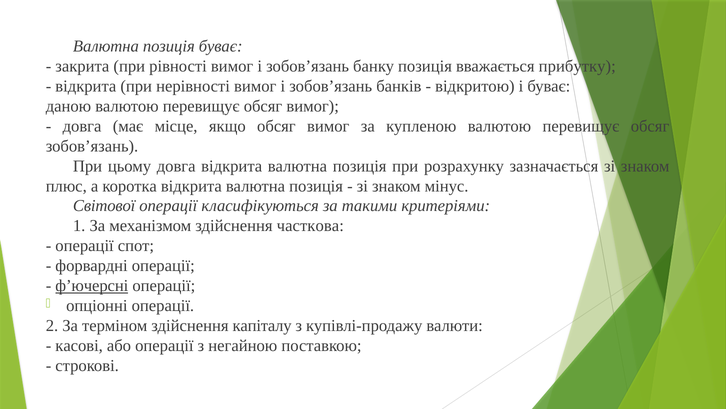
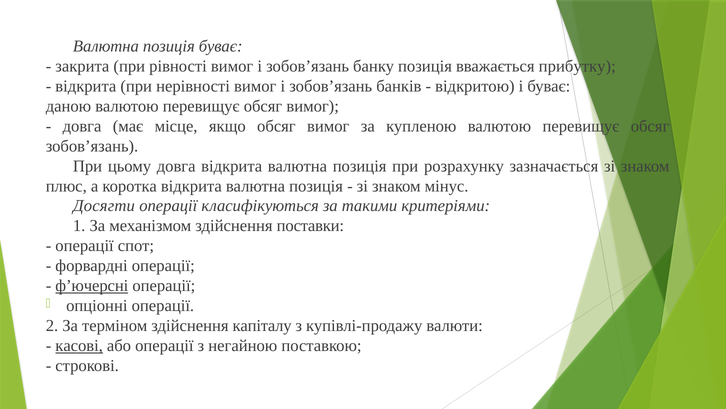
Світової: Світової -> Досягти (104, 206)
часткова: часткова -> поставки (310, 226)
касові underline: none -> present (79, 345)
